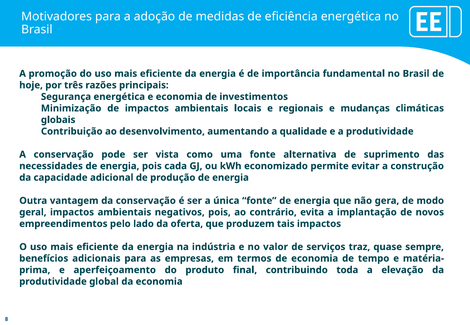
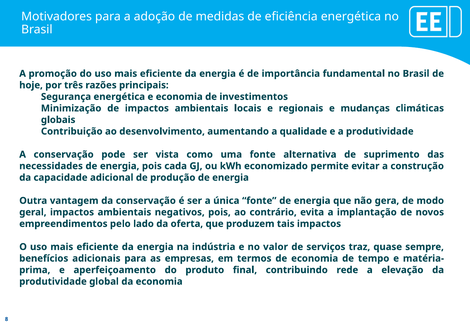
toda: toda -> rede (347, 270)
